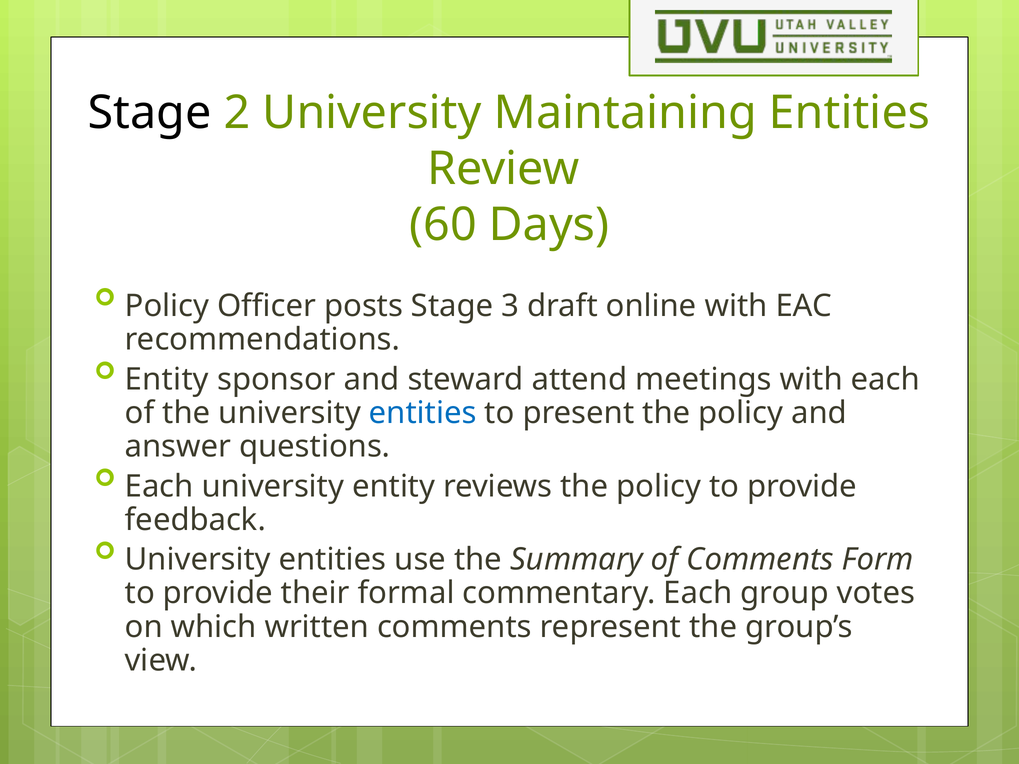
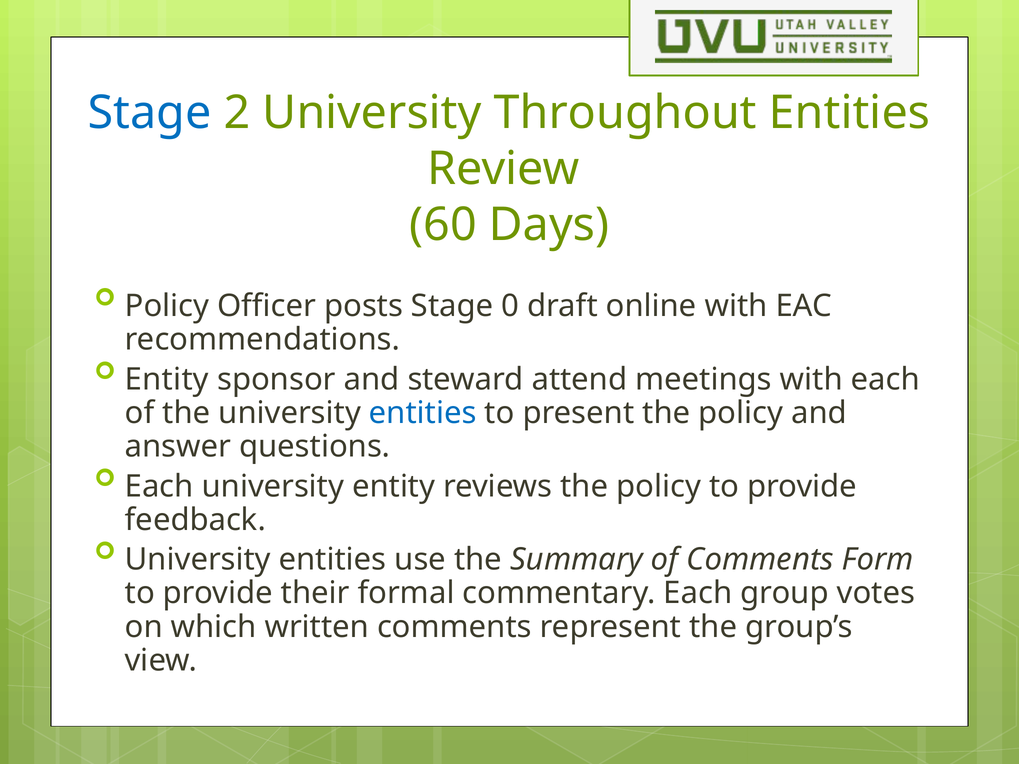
Stage colour: black -> blue (150, 113)
Maintaining: Maintaining -> Throughout (625, 113)
3: 3 -> 0 (510, 306)
